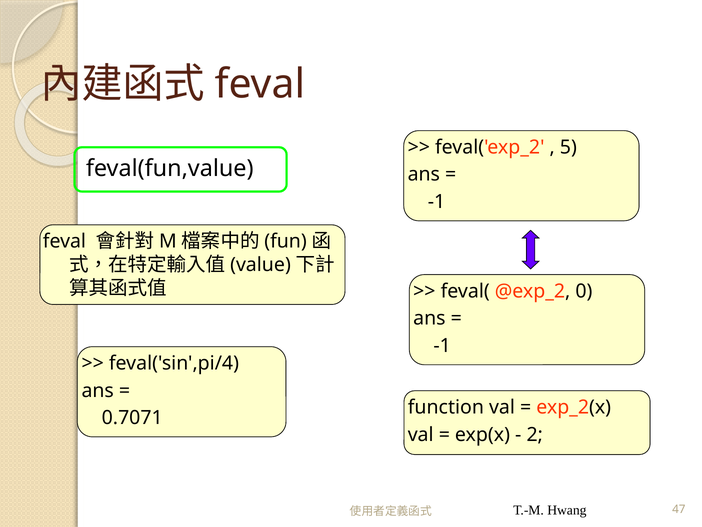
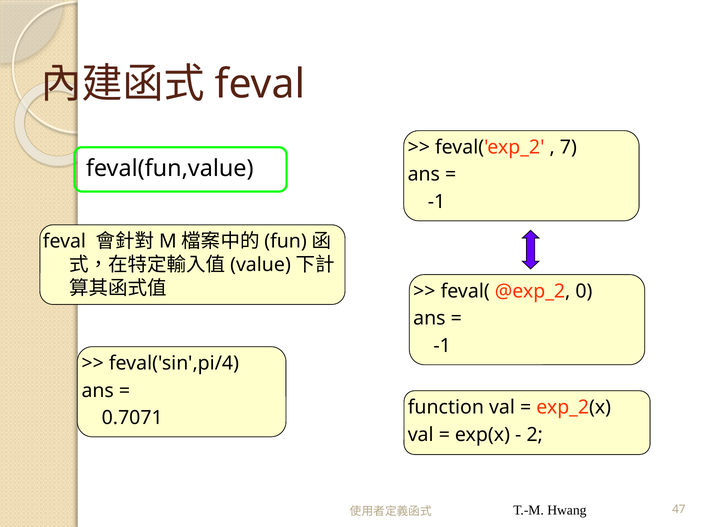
5: 5 -> 7 (568, 147)
